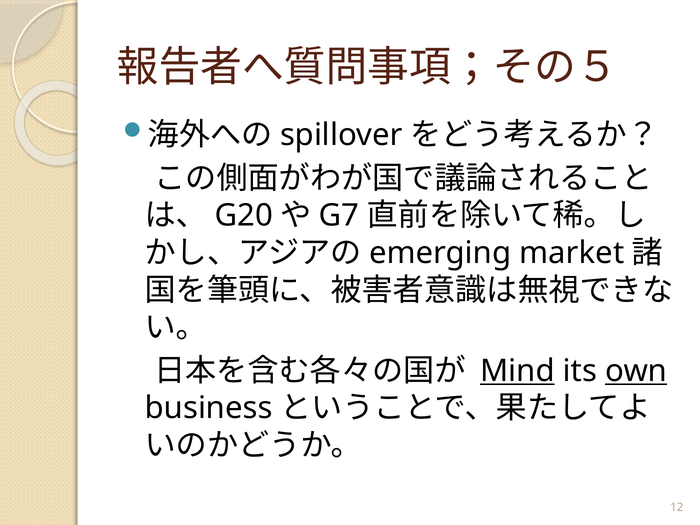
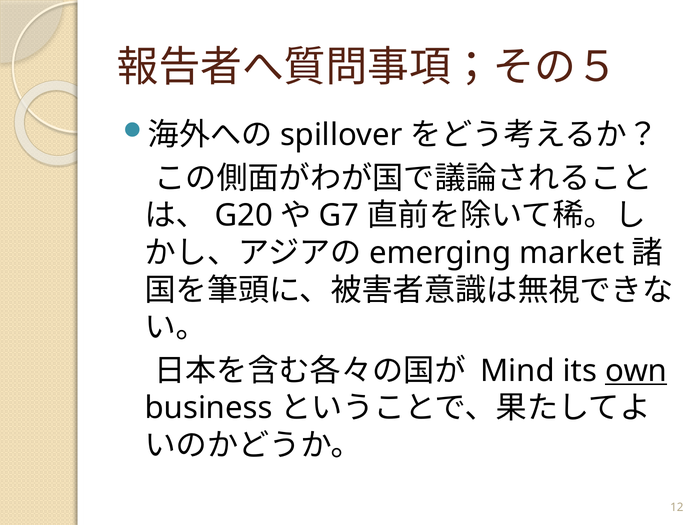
Mind underline: present -> none (517, 371)
